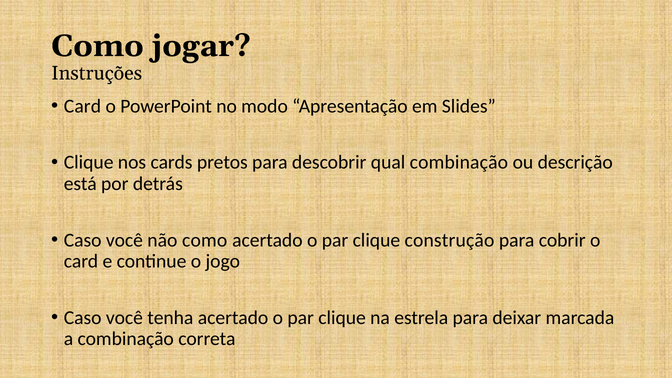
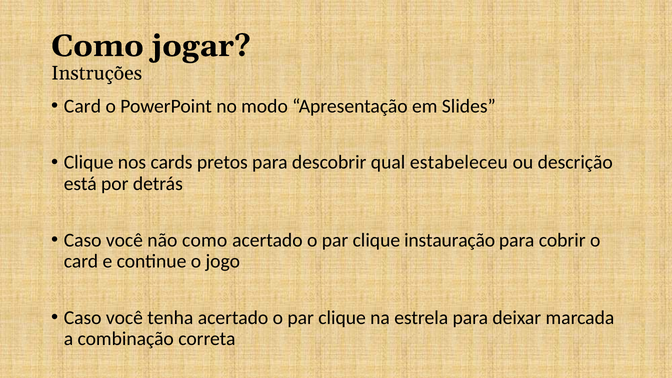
qual combinação: combinação -> estabeleceu (459, 163)
construção: construção -> instauração (450, 240)
